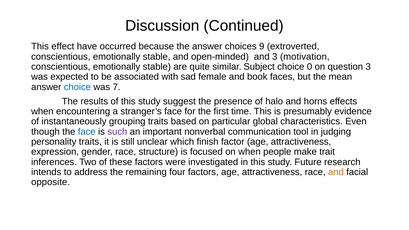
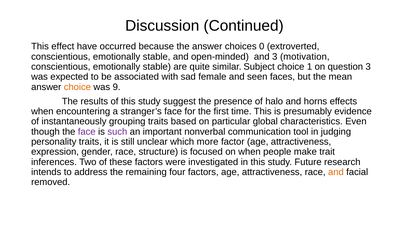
9: 9 -> 0 (262, 47)
0: 0 -> 1 (310, 67)
book: book -> seen (257, 77)
choice colour: blue -> orange (77, 87)
7: 7 -> 9 (117, 87)
face colour: blue -> purple (87, 132)
finish: finish -> more (208, 142)
opposite: opposite -> removed (51, 182)
